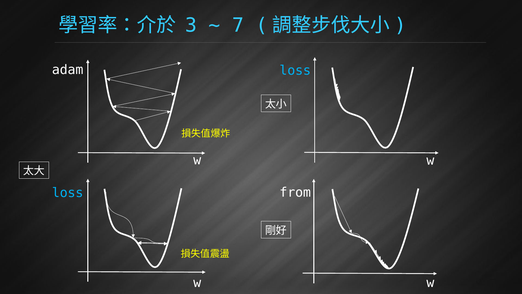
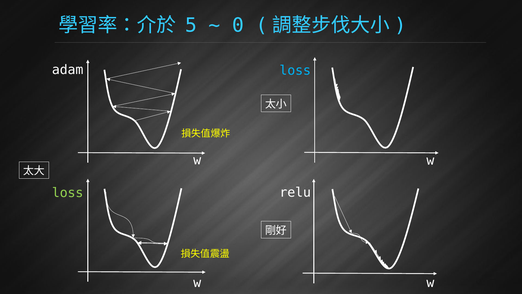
3: 3 -> 5 (191, 25)
7: 7 -> 0 (238, 25)
from: from -> relu (295, 192)
loss colour: light blue -> light green (68, 193)
